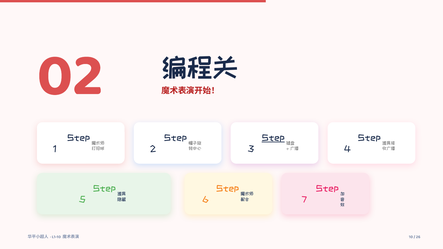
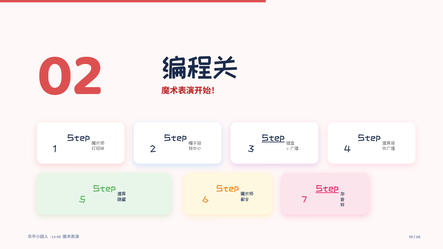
Step underline: none -> present (327, 189)
